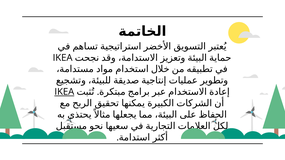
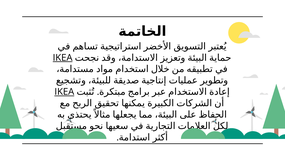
IKEA underline: none -> present (63, 58)
